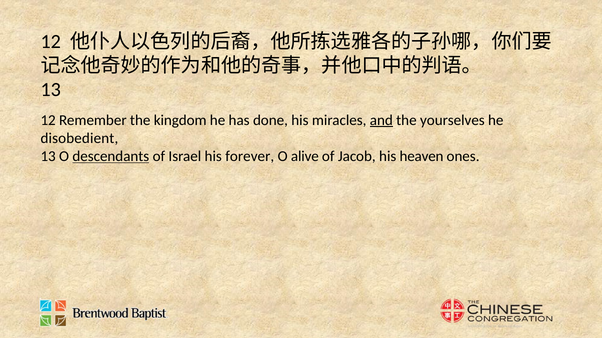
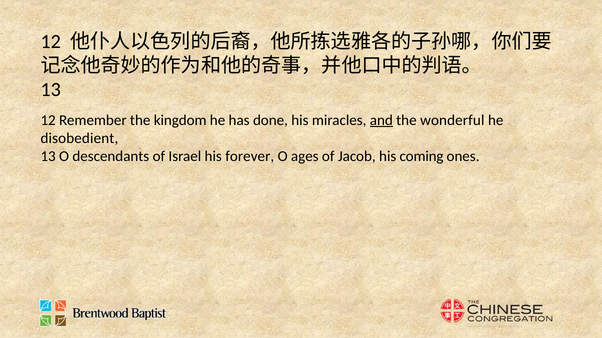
yourselves: yourselves -> wonderful (452, 120)
descendants underline: present -> none (111, 157)
alive: alive -> ages (305, 157)
heaven: heaven -> coming (422, 157)
